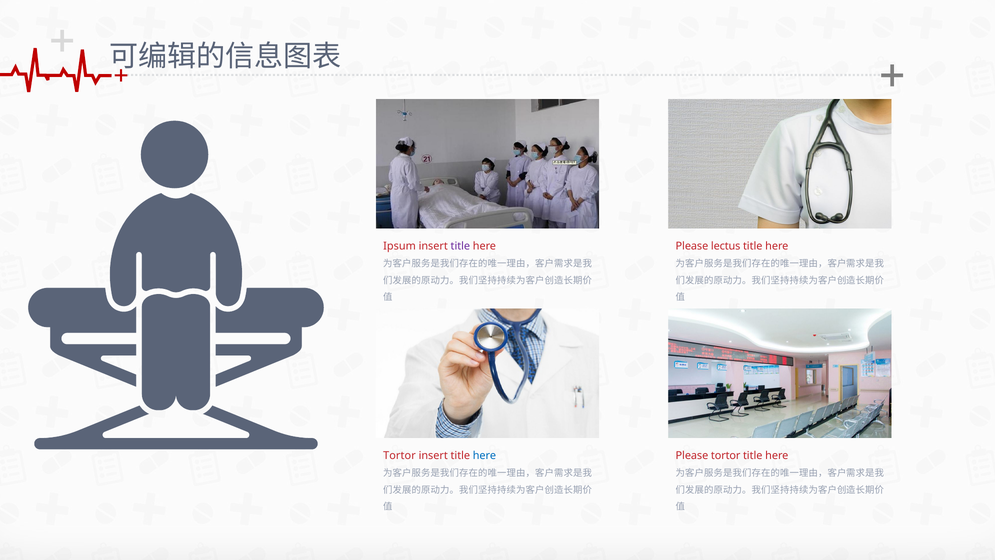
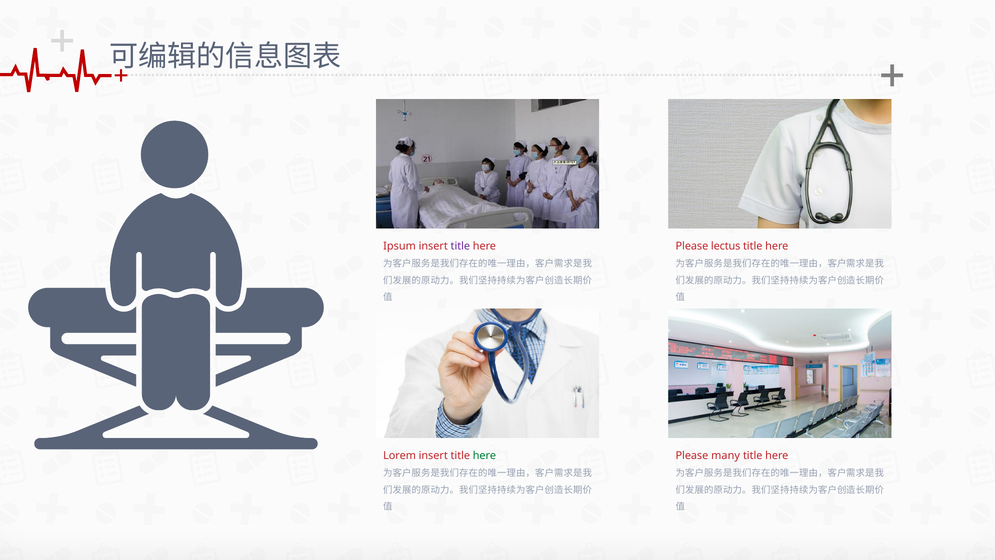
Tortor: Tortor -> Lorem (400, 455)
here colour: blue -> green (484, 455)
Please tortor: tortor -> many (726, 455)
